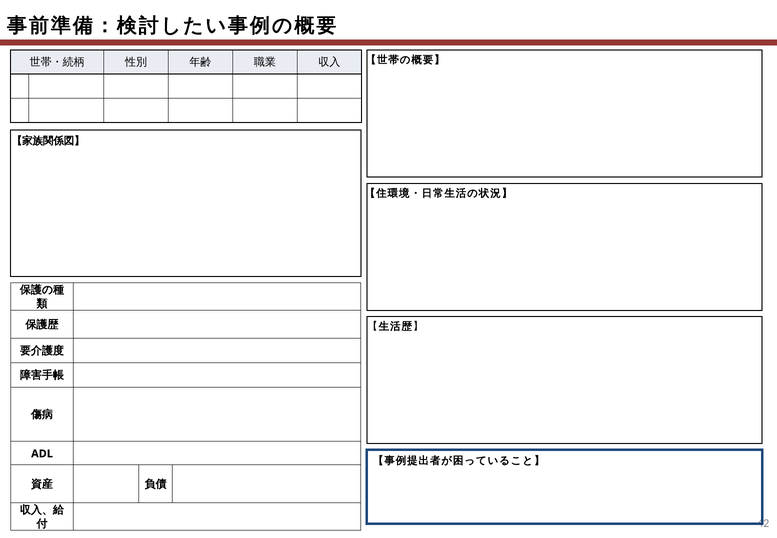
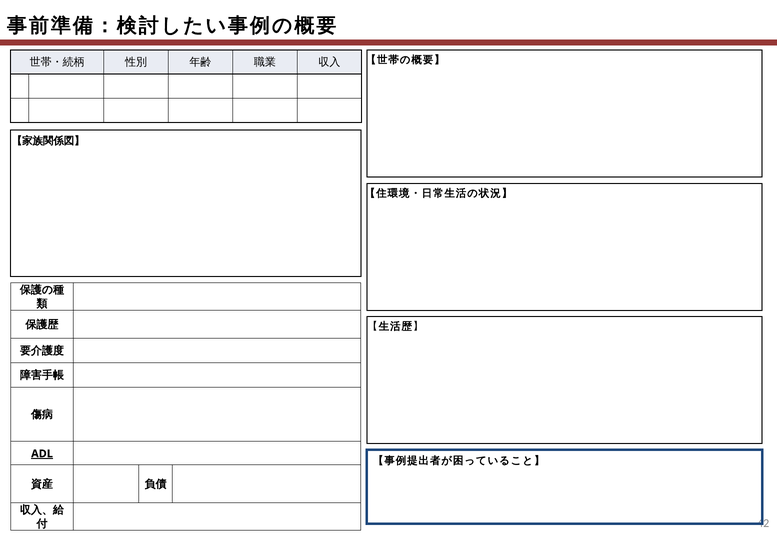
ADL underline: none -> present (42, 454)
